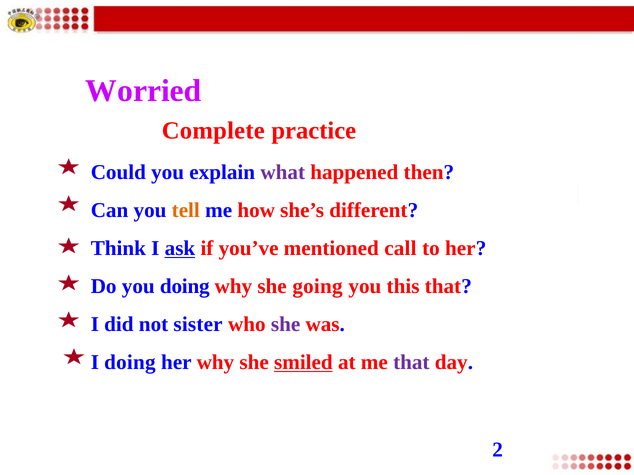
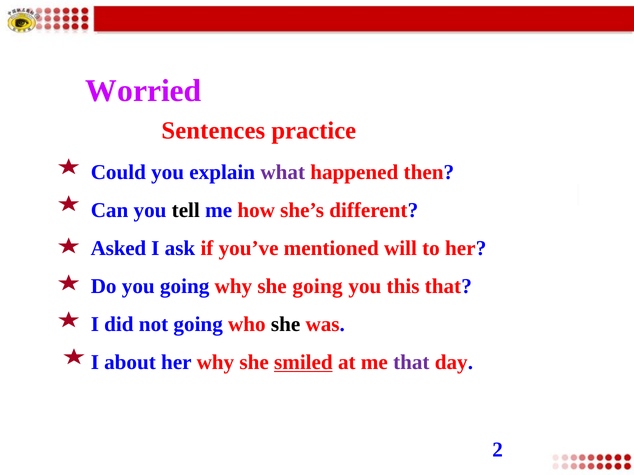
Complete: Complete -> Sentences (213, 131)
tell colour: orange -> black (186, 211)
Think: Think -> Asked (118, 249)
ask underline: present -> none (180, 249)
call: call -> will (401, 249)
you doing: doing -> going (185, 287)
not sister: sister -> going (198, 325)
she colour: purple -> black (286, 325)
I doing: doing -> about (130, 363)
